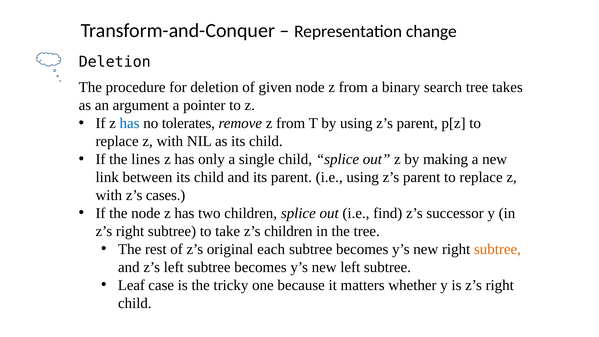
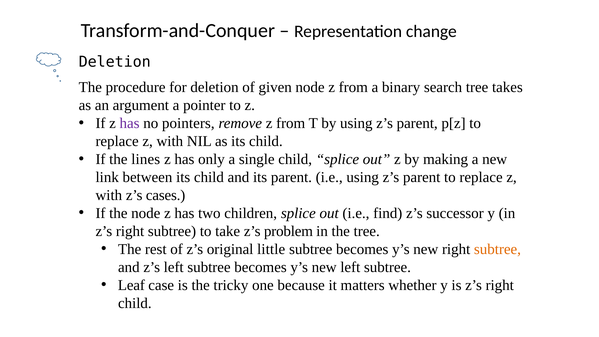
has colour: blue -> purple (130, 123)
tolerates: tolerates -> pointers (188, 123)
z’s children: children -> problem (288, 231)
each: each -> little (271, 249)
